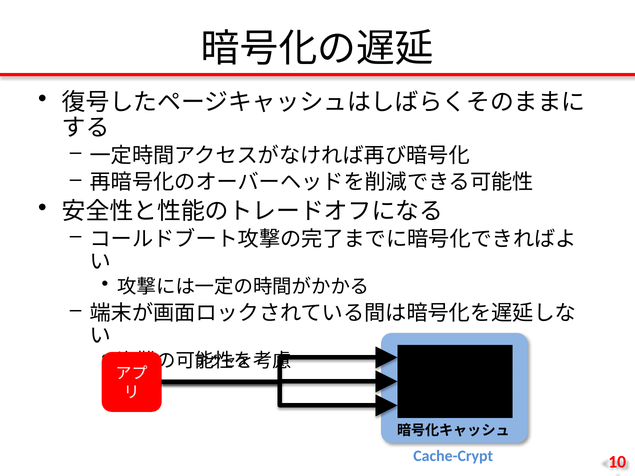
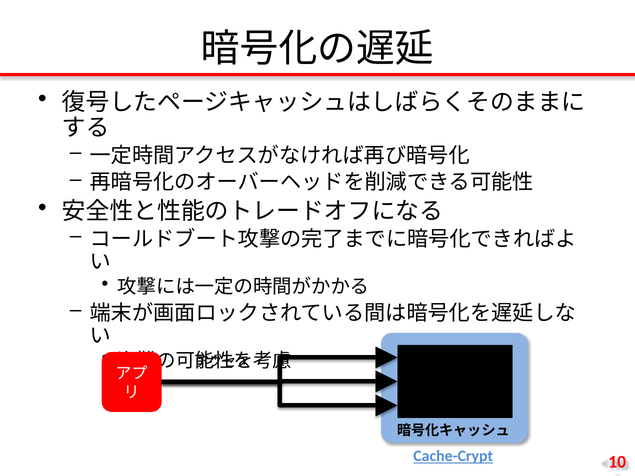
Cache-Crypt underline: none -> present (453, 456)
